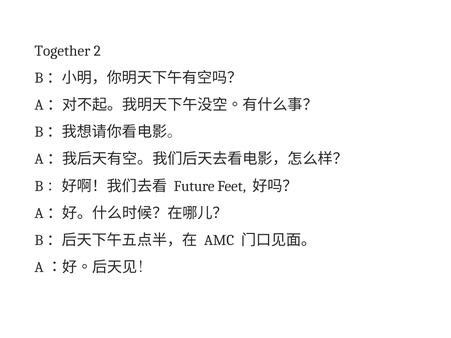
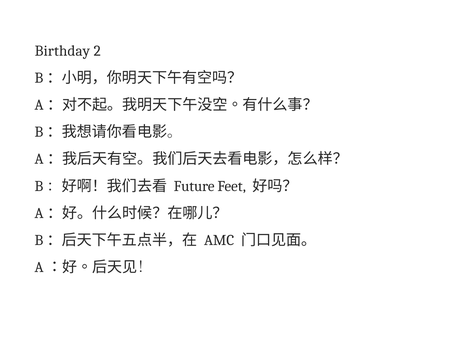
Together: Together -> Birthday (62, 51)
